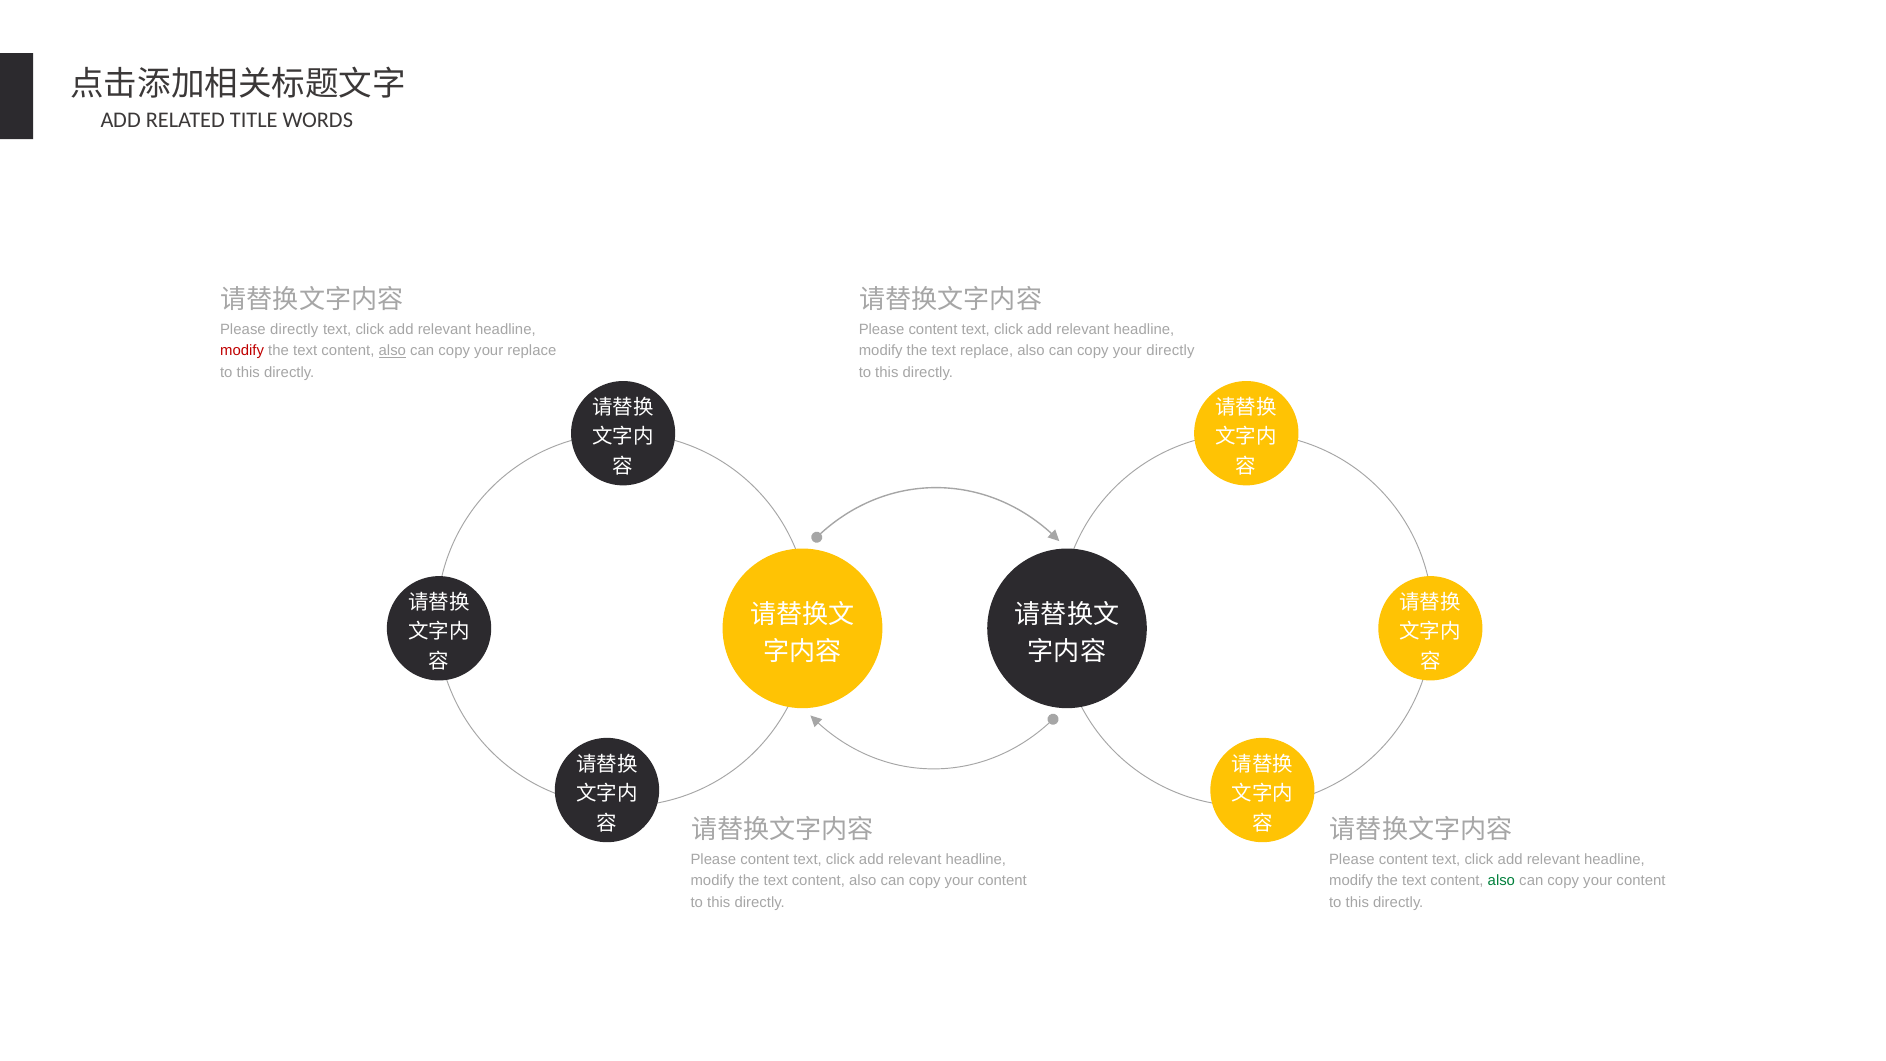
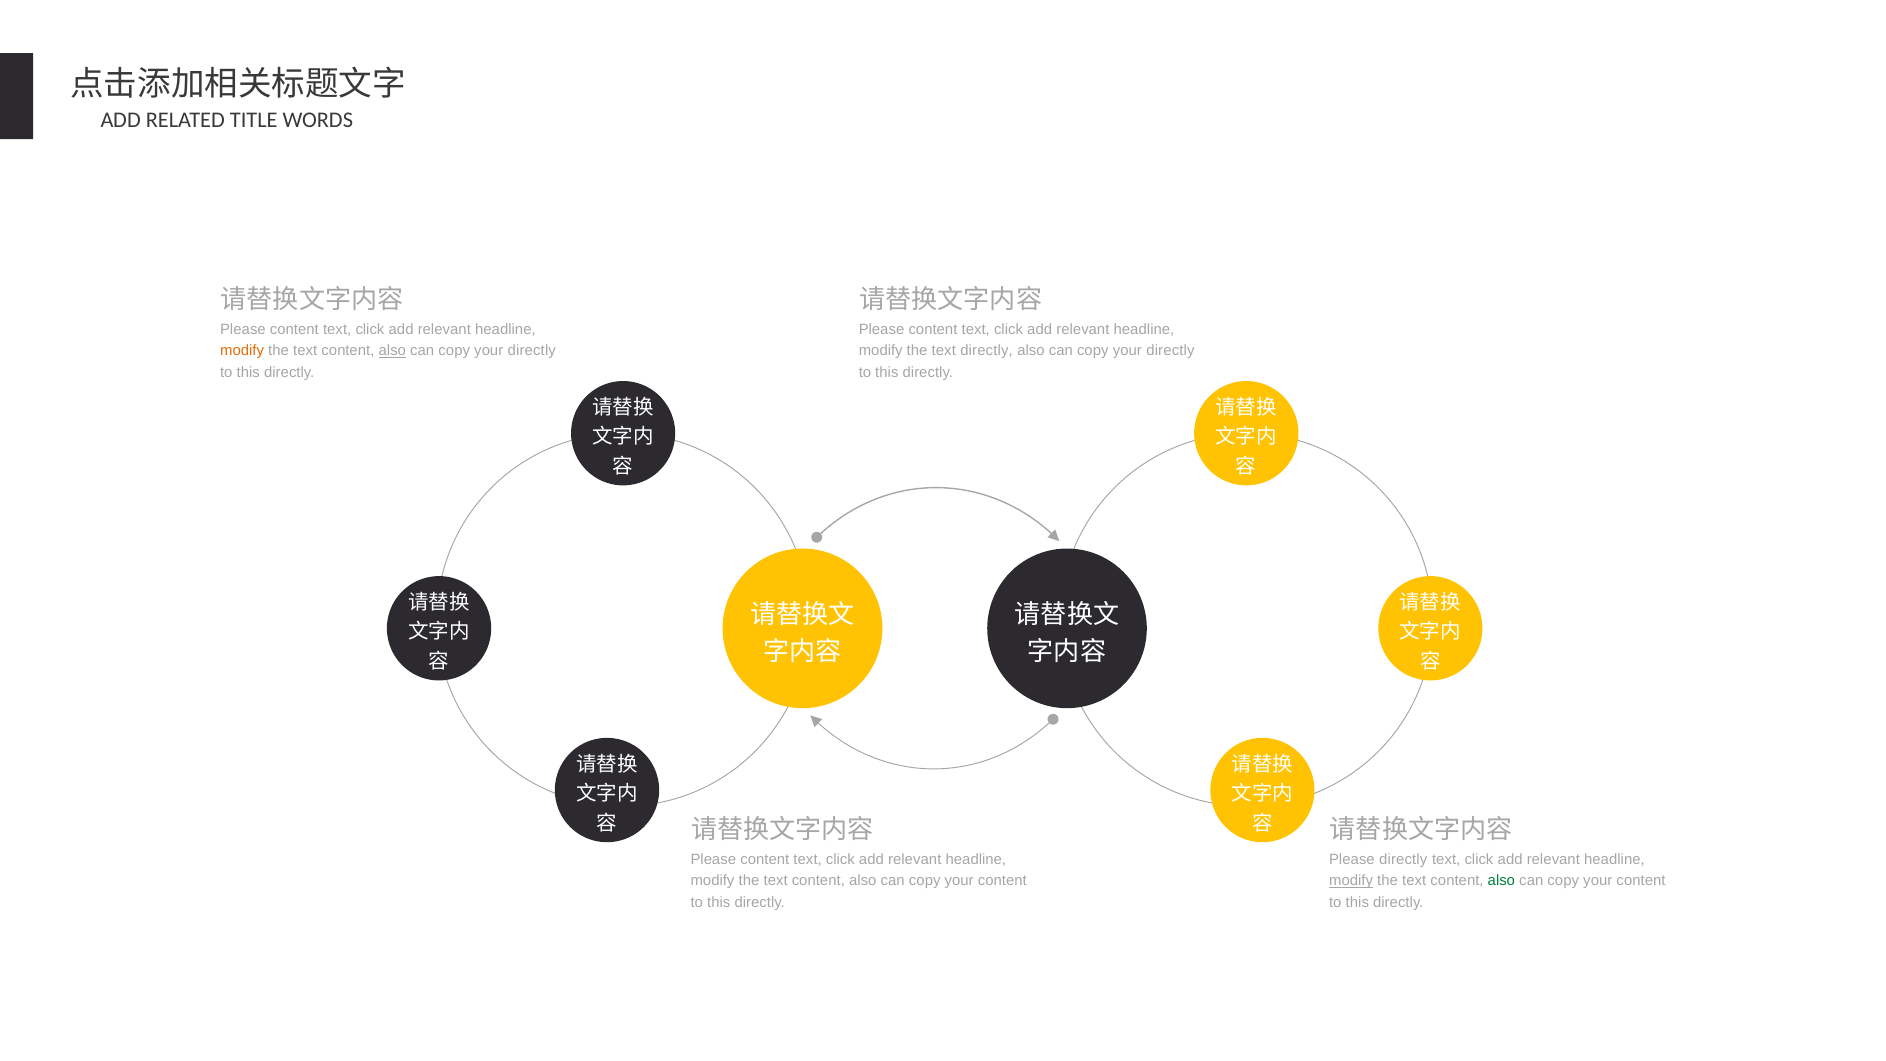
directly: directly -> content (294, 329)
modify colour: red -> orange (242, 351)
replace: replace -> directly (532, 351)
text replace: replace -> directly (987, 351)
content: content -> directly (1403, 859)
modify underline: none -> present (1351, 881)
